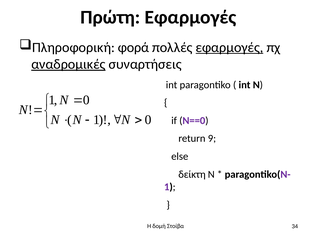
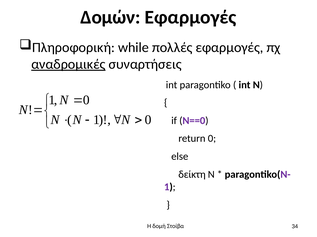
Πρώτη: Πρώτη -> Δομών (110, 17)
φορά: φορά -> while (133, 48)
εφαρμογές underline: present -> none (230, 48)
return 9: 9 -> 0 (212, 139)
